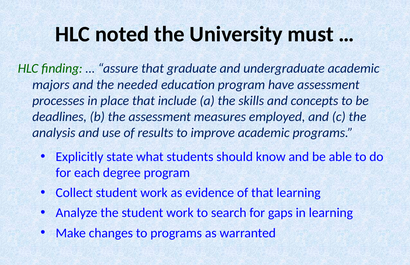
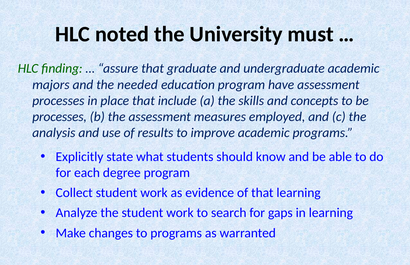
deadlines: deadlines -> processes (60, 117)
